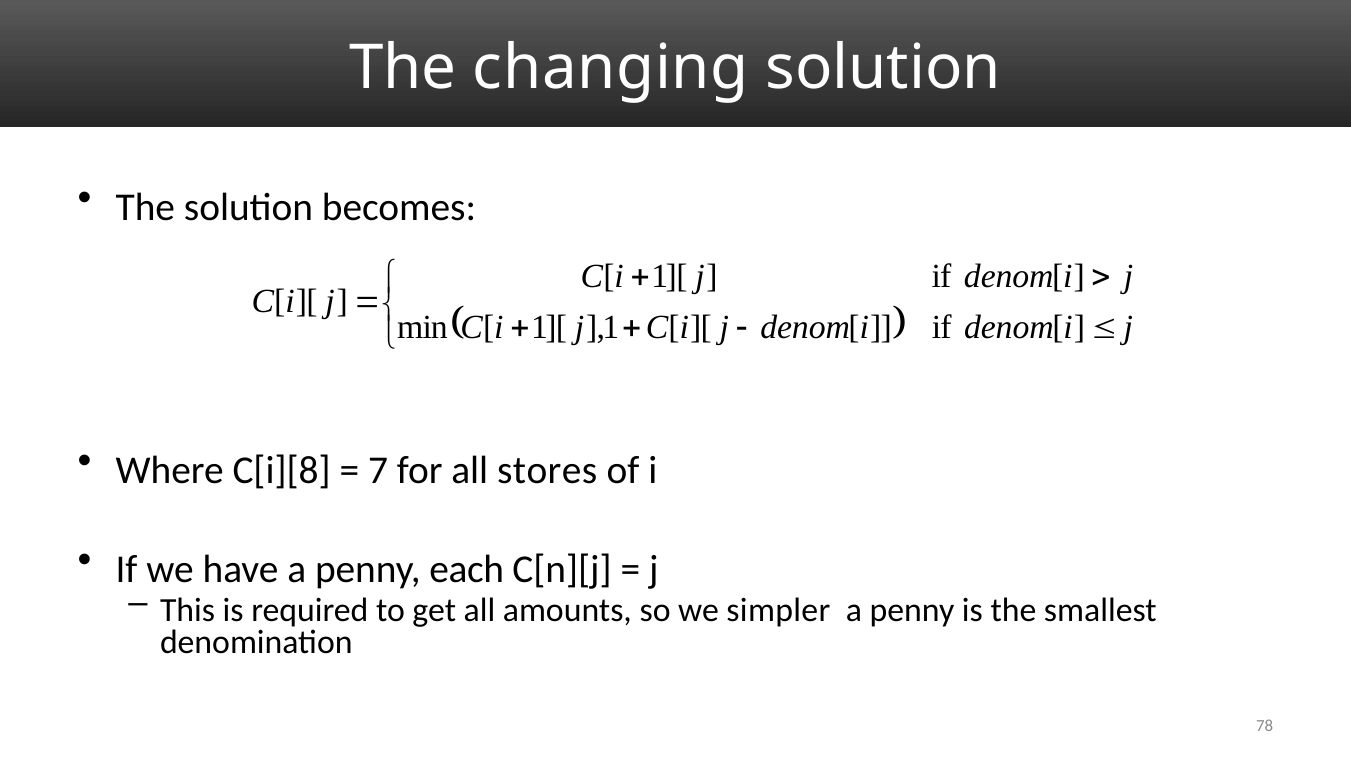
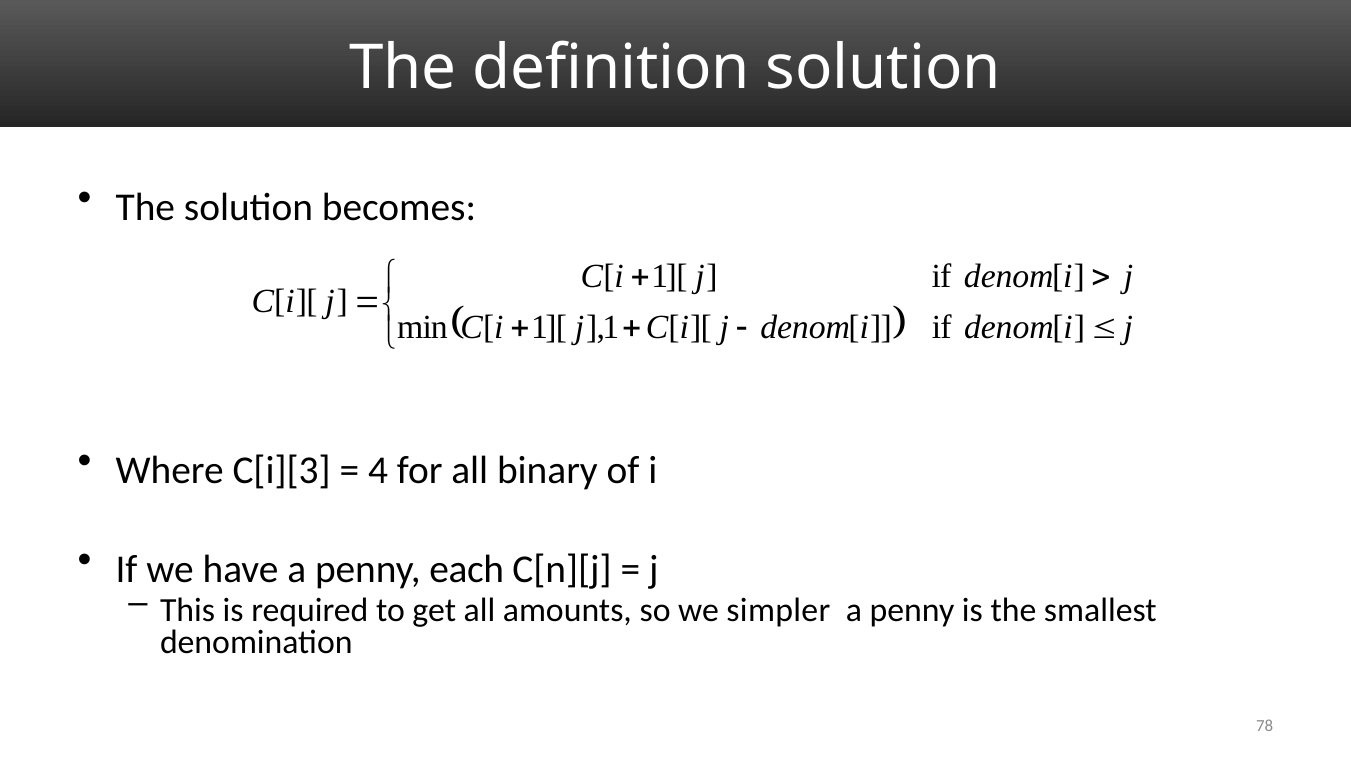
changing: changing -> definition (611, 68)
C[i][8: C[i][8 -> C[i][3 (282, 470)
7: 7 -> 4 (378, 470)
stores: stores -> binary (547, 470)
